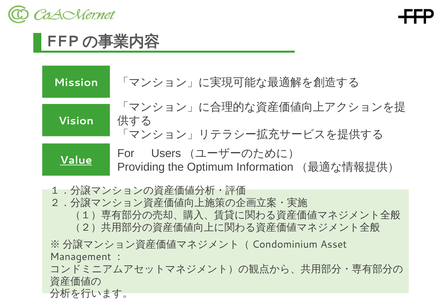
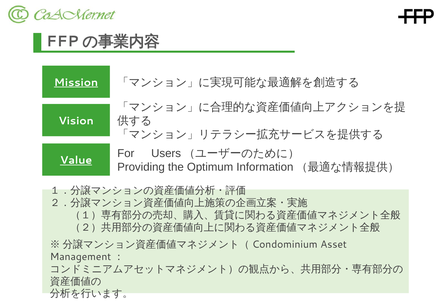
Mission underline: none -> present (76, 83)
